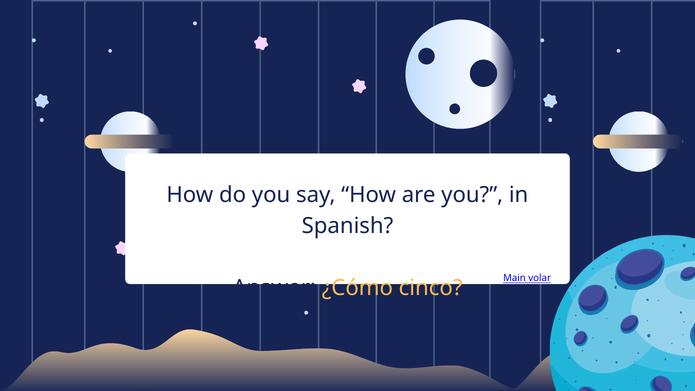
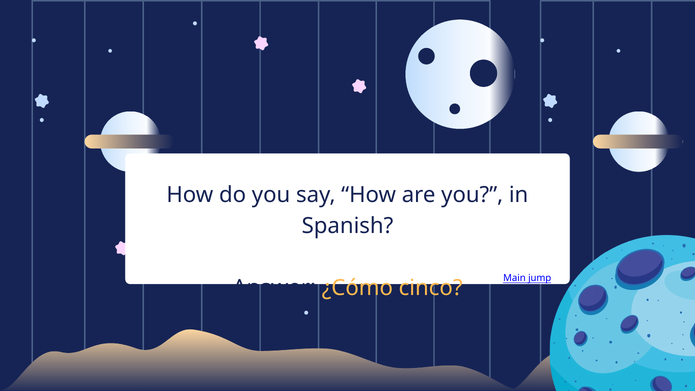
volar: volar -> jump (540, 278)
